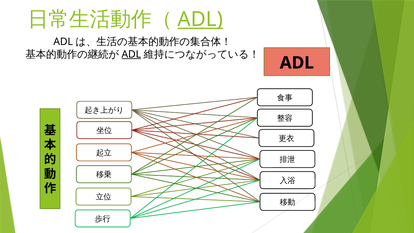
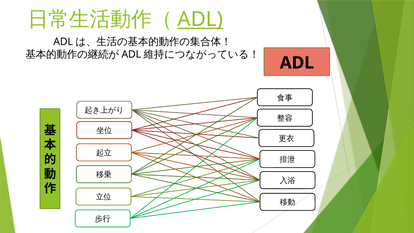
ADL underline: present -> none (131, 54)
